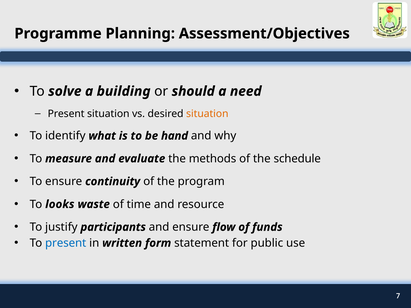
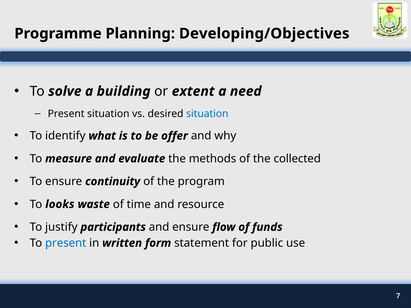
Assessment/Objectives: Assessment/Objectives -> Developing/Objectives (264, 34)
should: should -> extent (193, 91)
situation colour: orange -> blue (207, 114)
hand: hand -> offer (174, 136)
schedule: schedule -> collected (297, 159)
